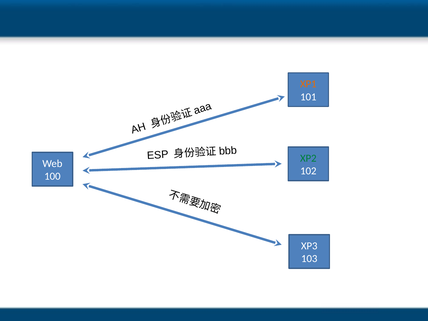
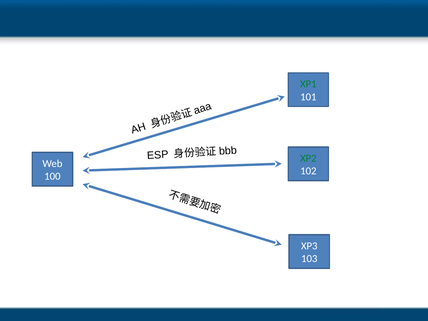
XP1 colour: orange -> green (308, 84)
